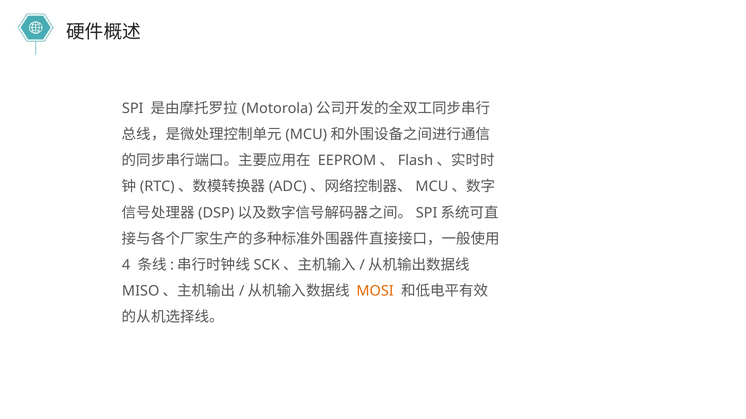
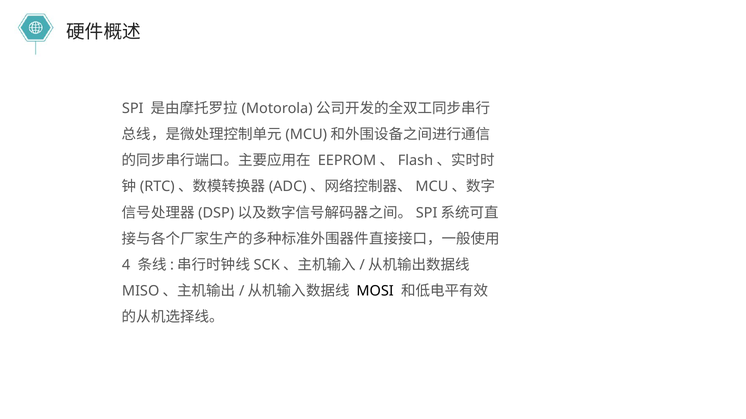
MOSI colour: orange -> black (375, 291)
